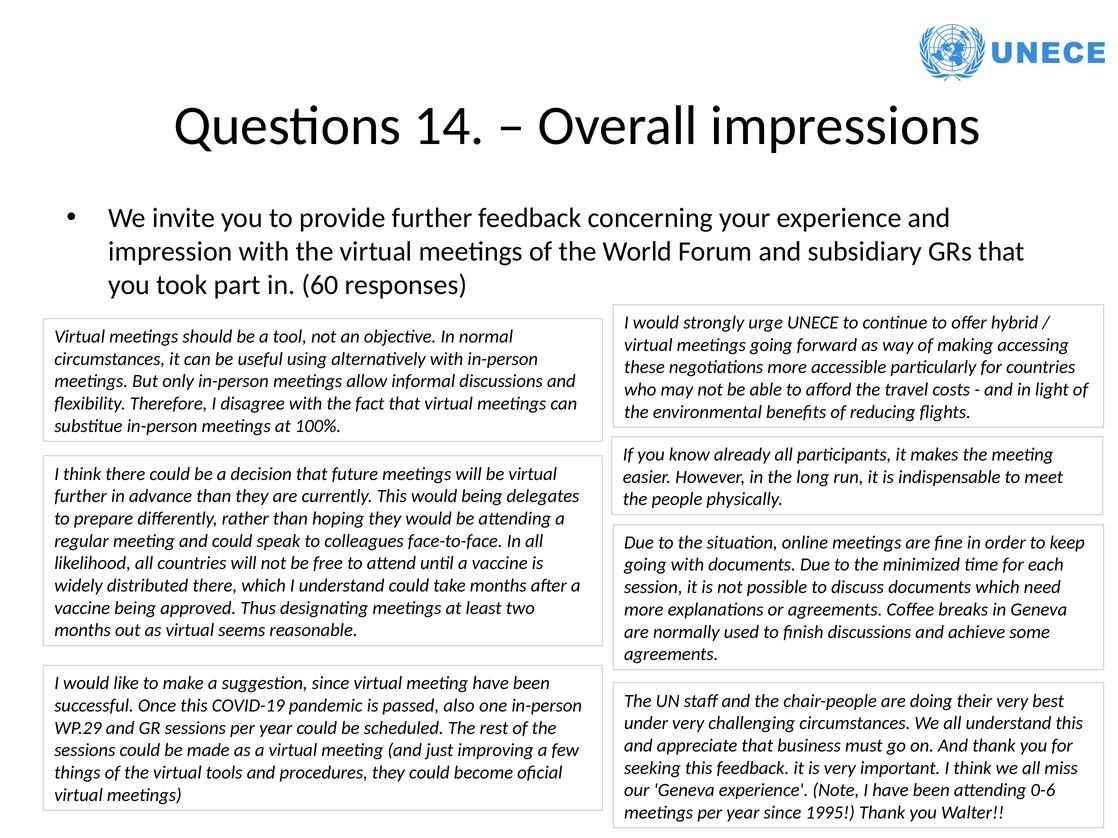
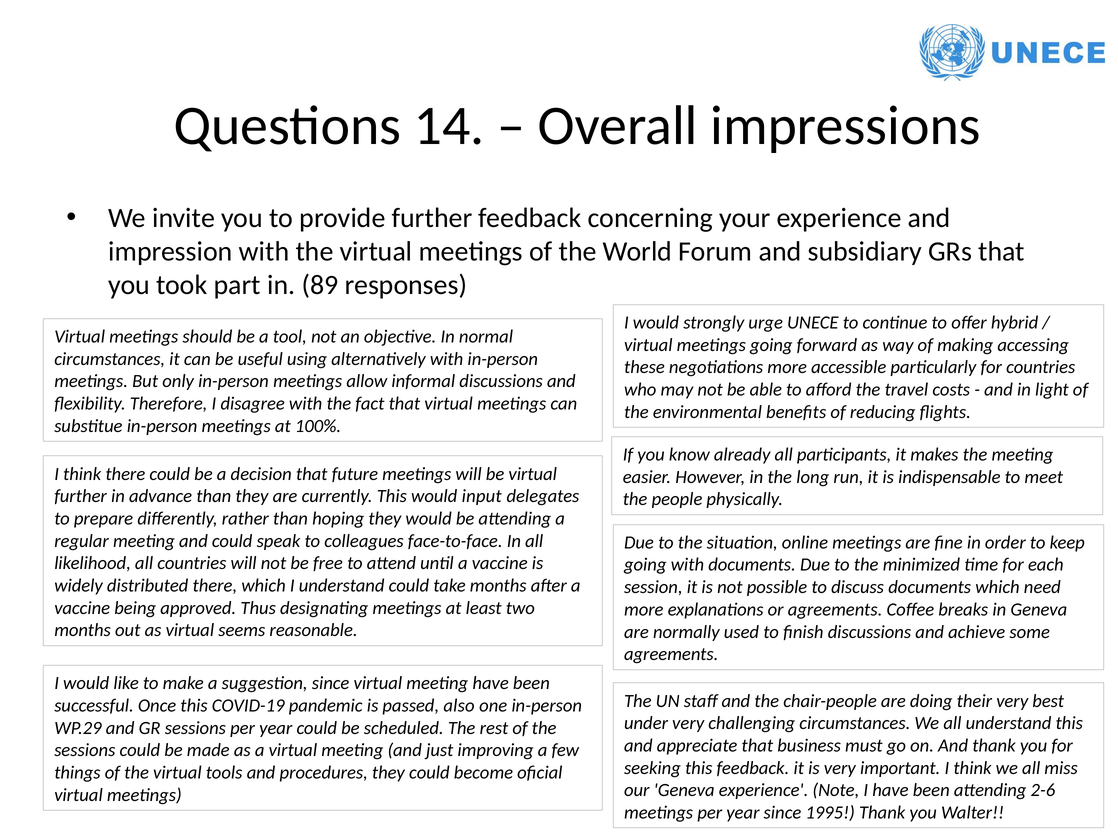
60: 60 -> 89 (320, 285)
would being: being -> input (482, 497)
0-6: 0-6 -> 2-6 (1043, 791)
